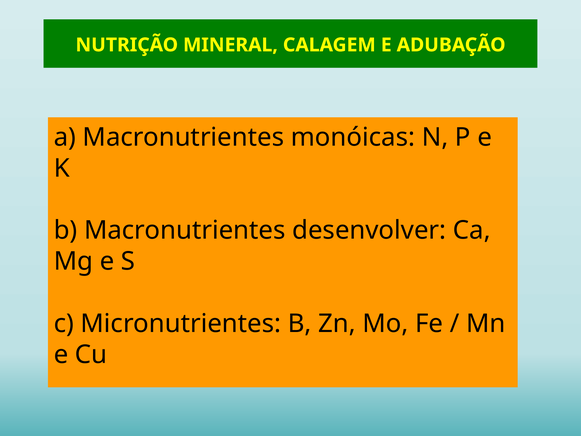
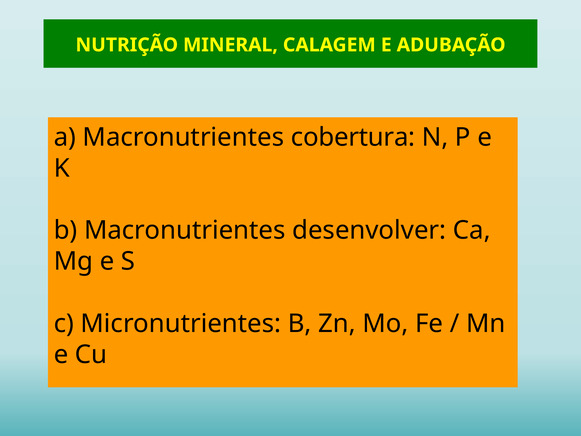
monóicas: monóicas -> cobertura (353, 137)
